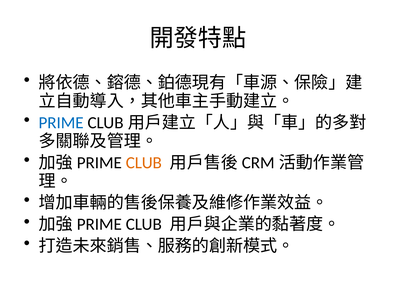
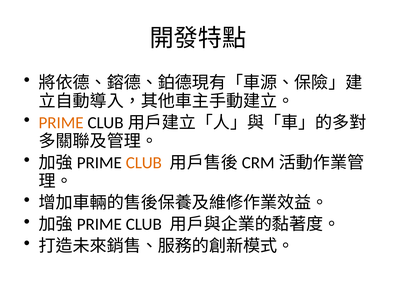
PRIME colour: blue -> orange (61, 123)
